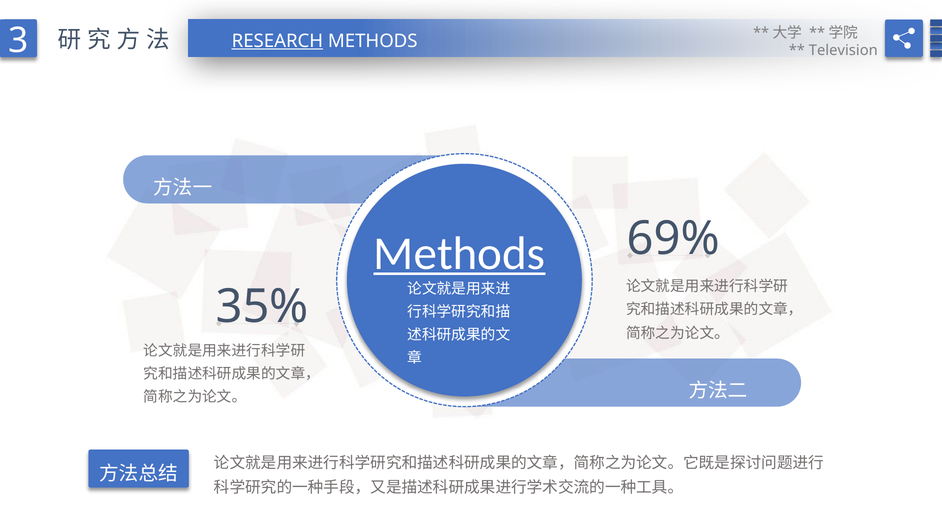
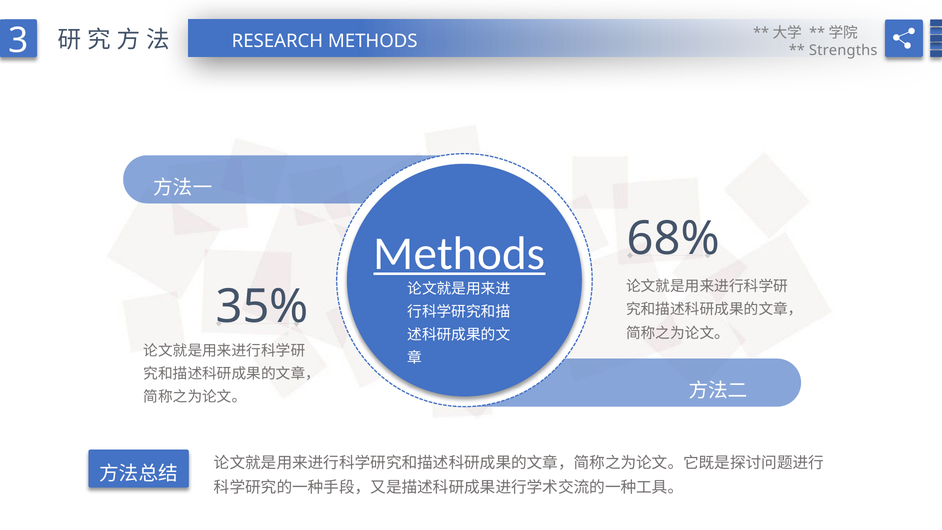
RESEARCH underline: present -> none (277, 41)
Television: Television -> Strengths (843, 51)
69%: 69% -> 68% (673, 239)
